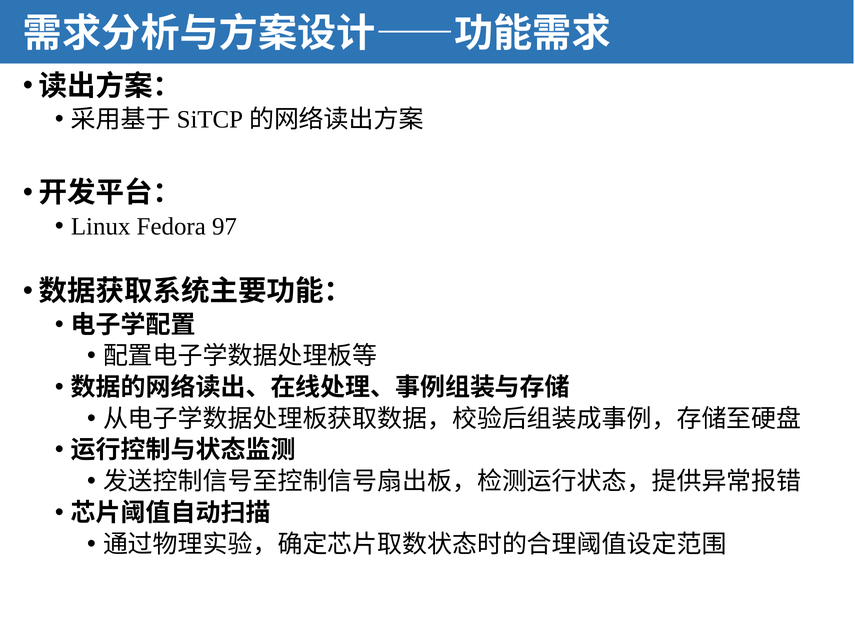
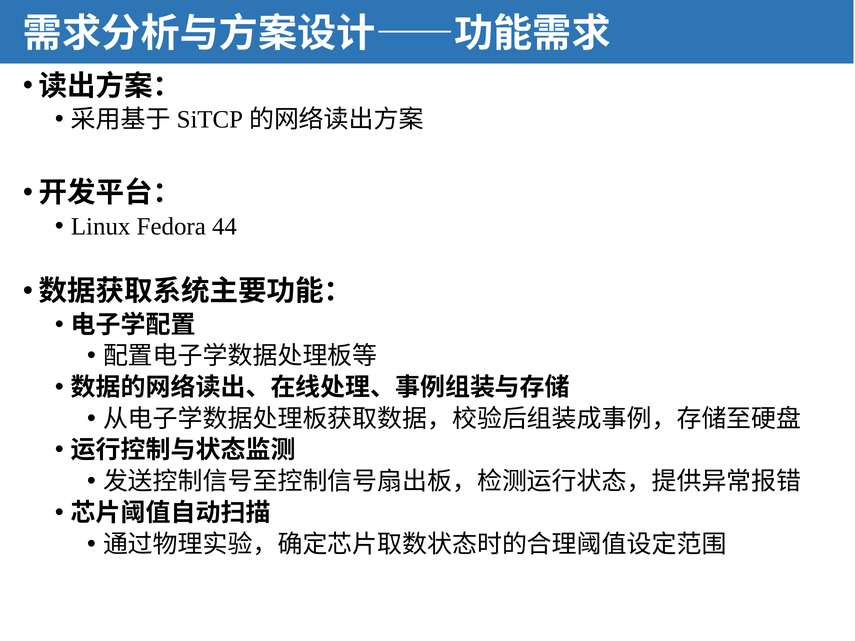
97: 97 -> 44 (224, 226)
